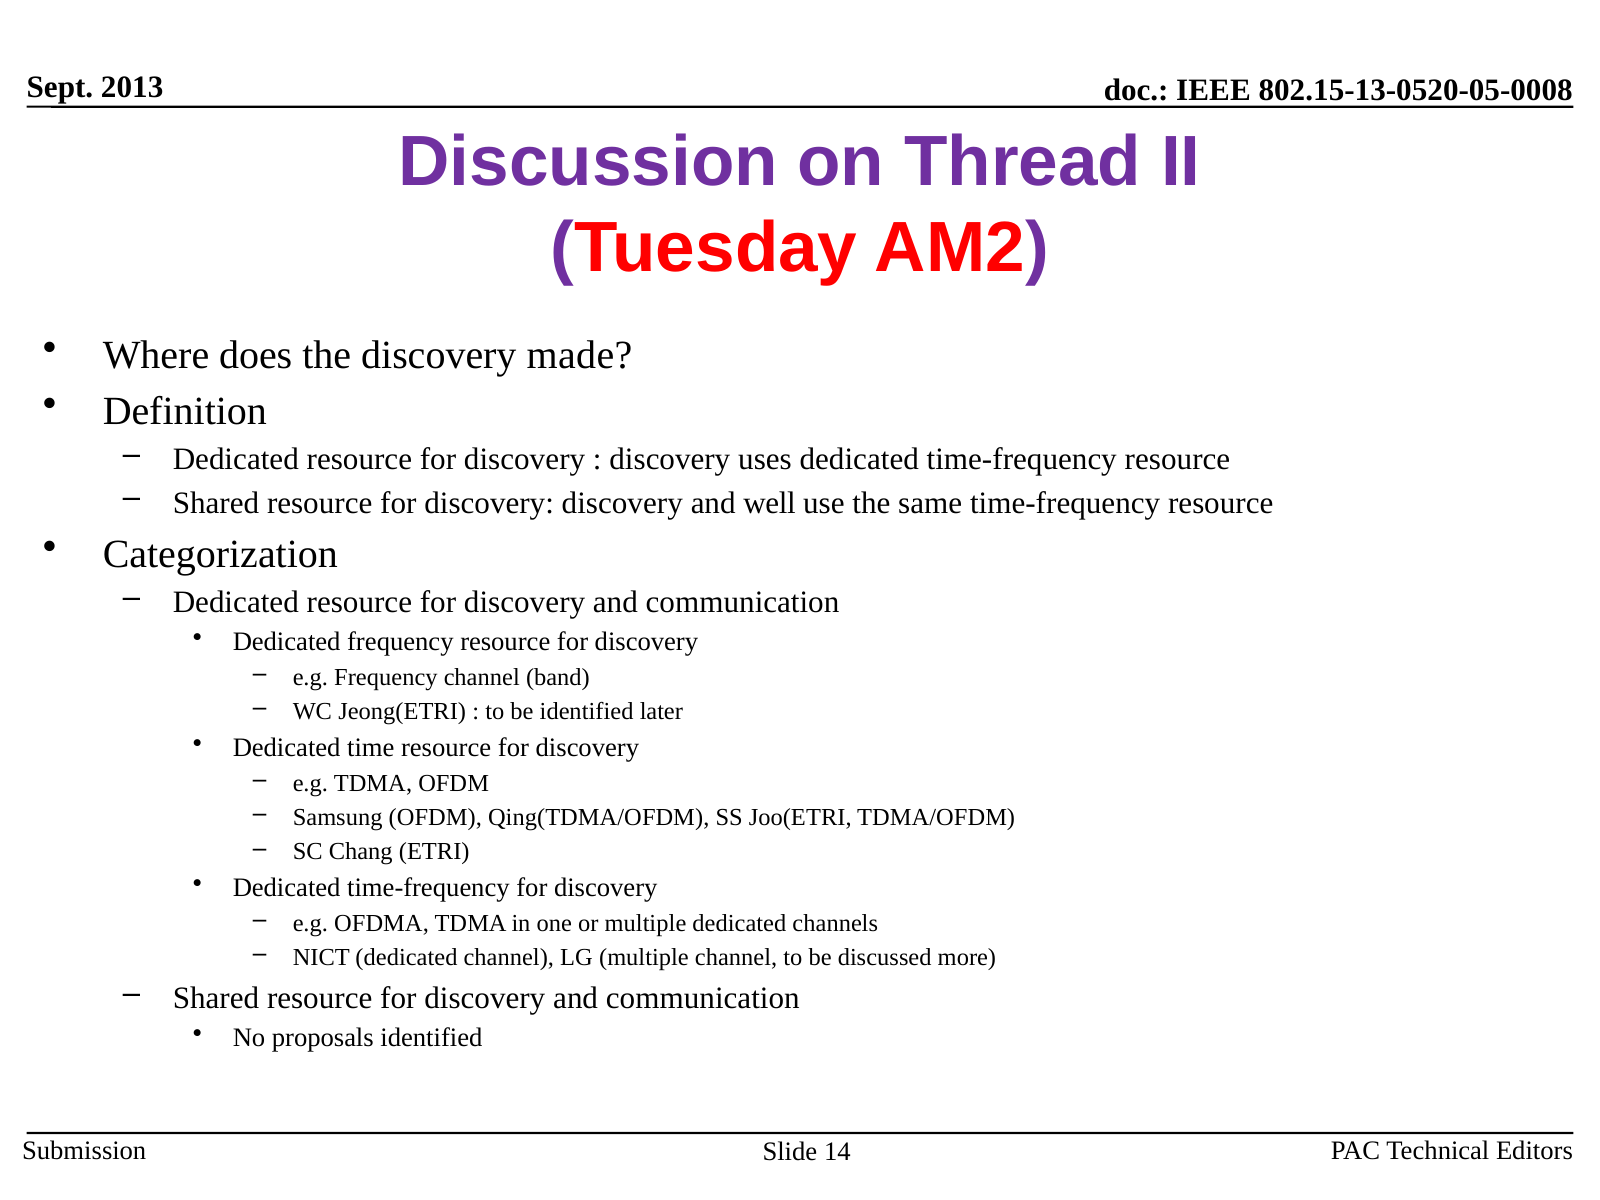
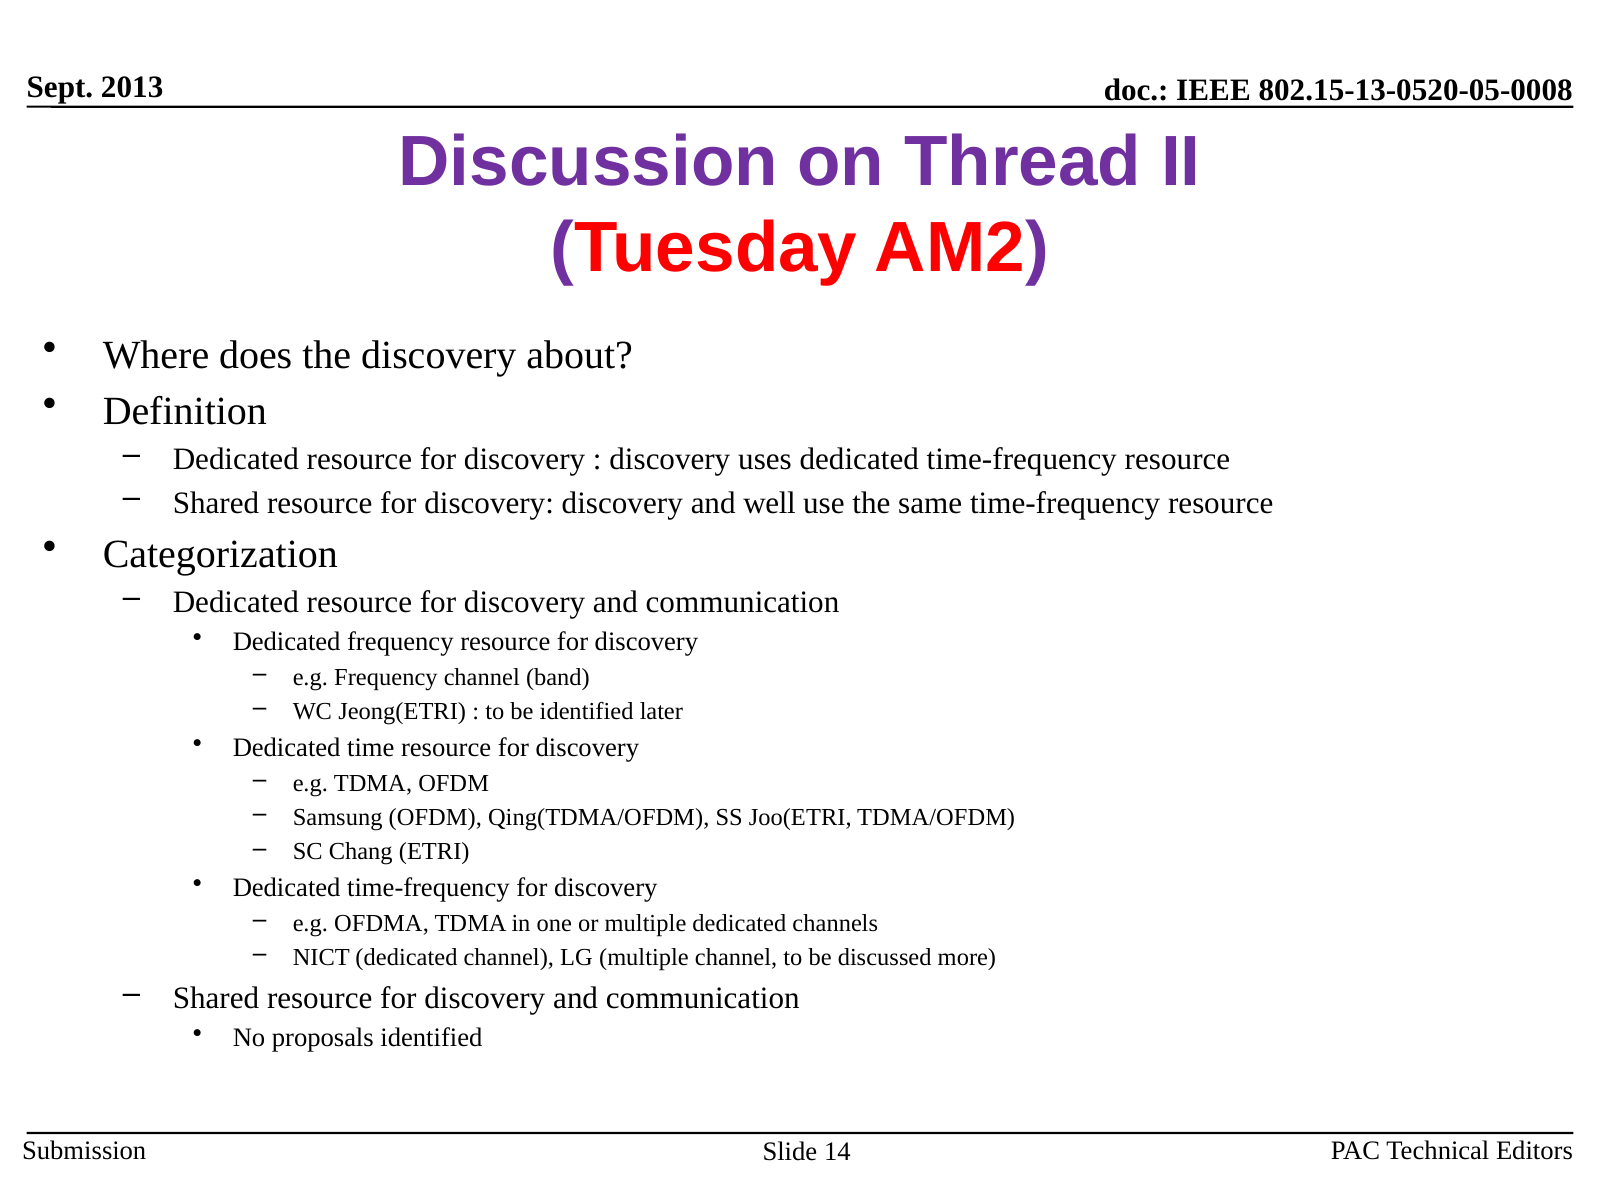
made: made -> about (580, 355)
